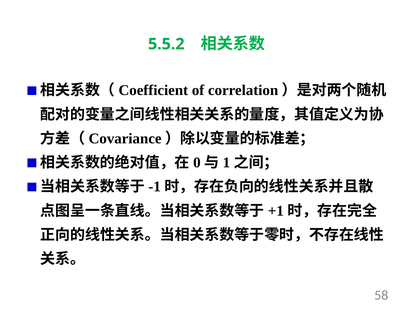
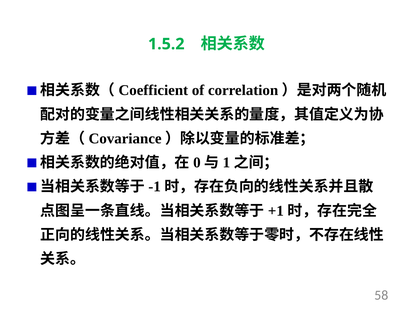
5.5.2: 5.5.2 -> 1.5.2 (166, 44)
